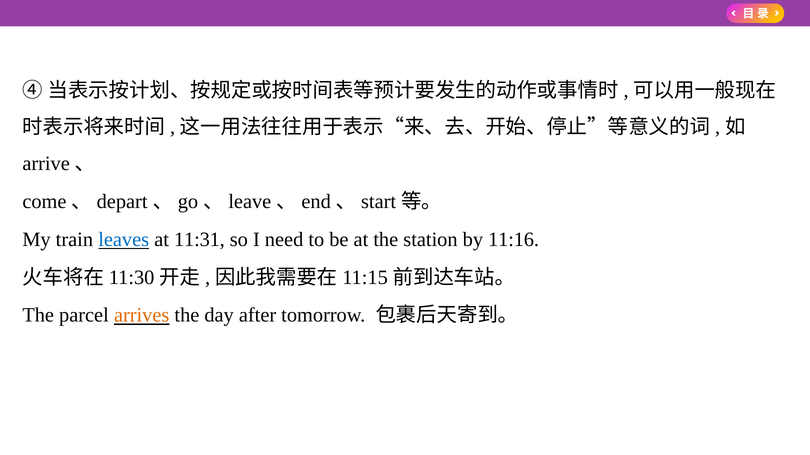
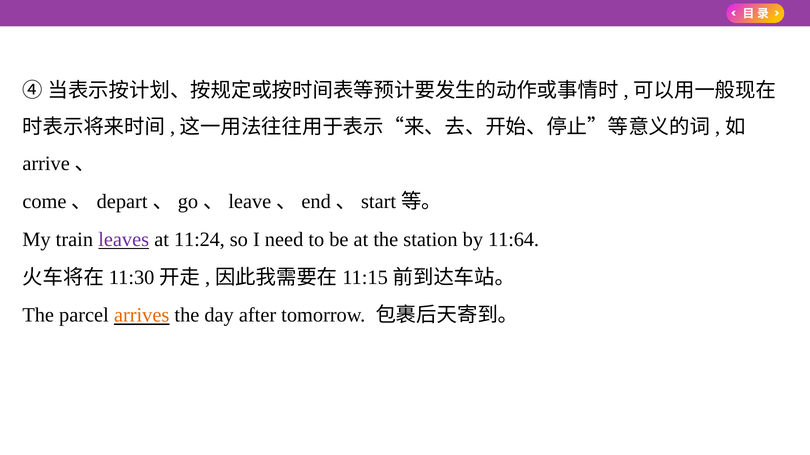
leaves colour: blue -> purple (124, 240)
11:31: 11:31 -> 11:24 (199, 240)
11:16: 11:16 -> 11:64 (514, 240)
